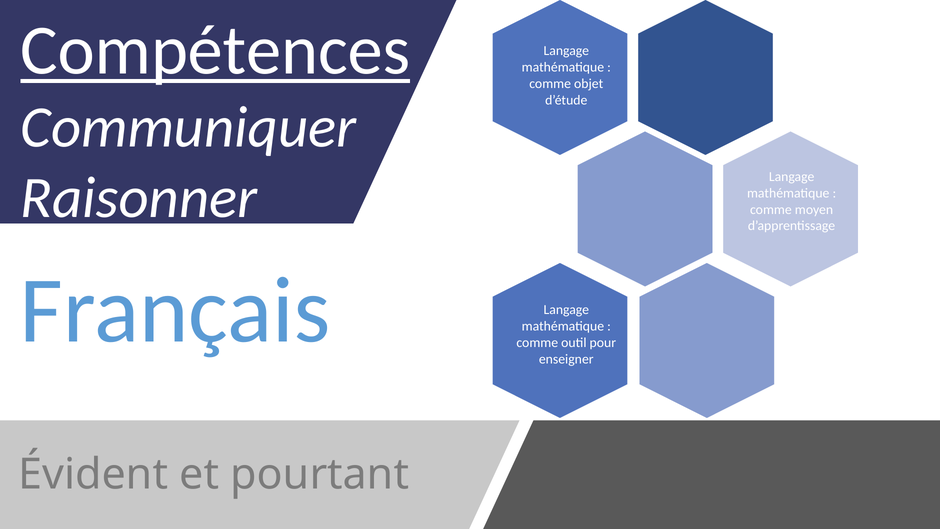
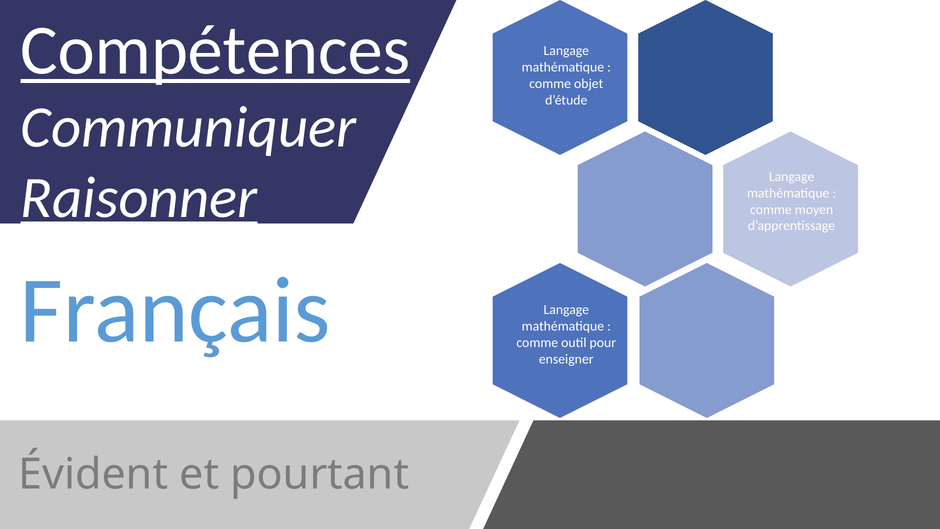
Raisonner underline: none -> present (139, 198)
